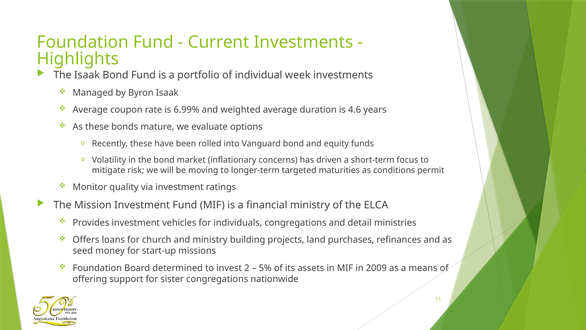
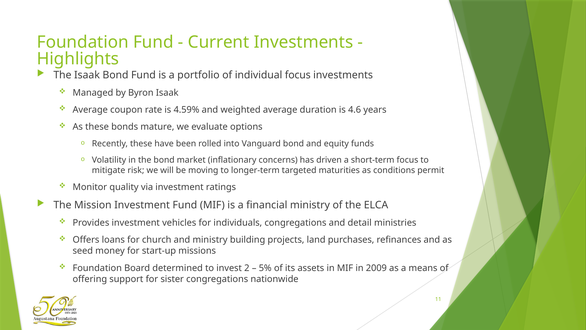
individual week: week -> focus (298, 75)
6.99%: 6.99% -> 4.59% (186, 110)
